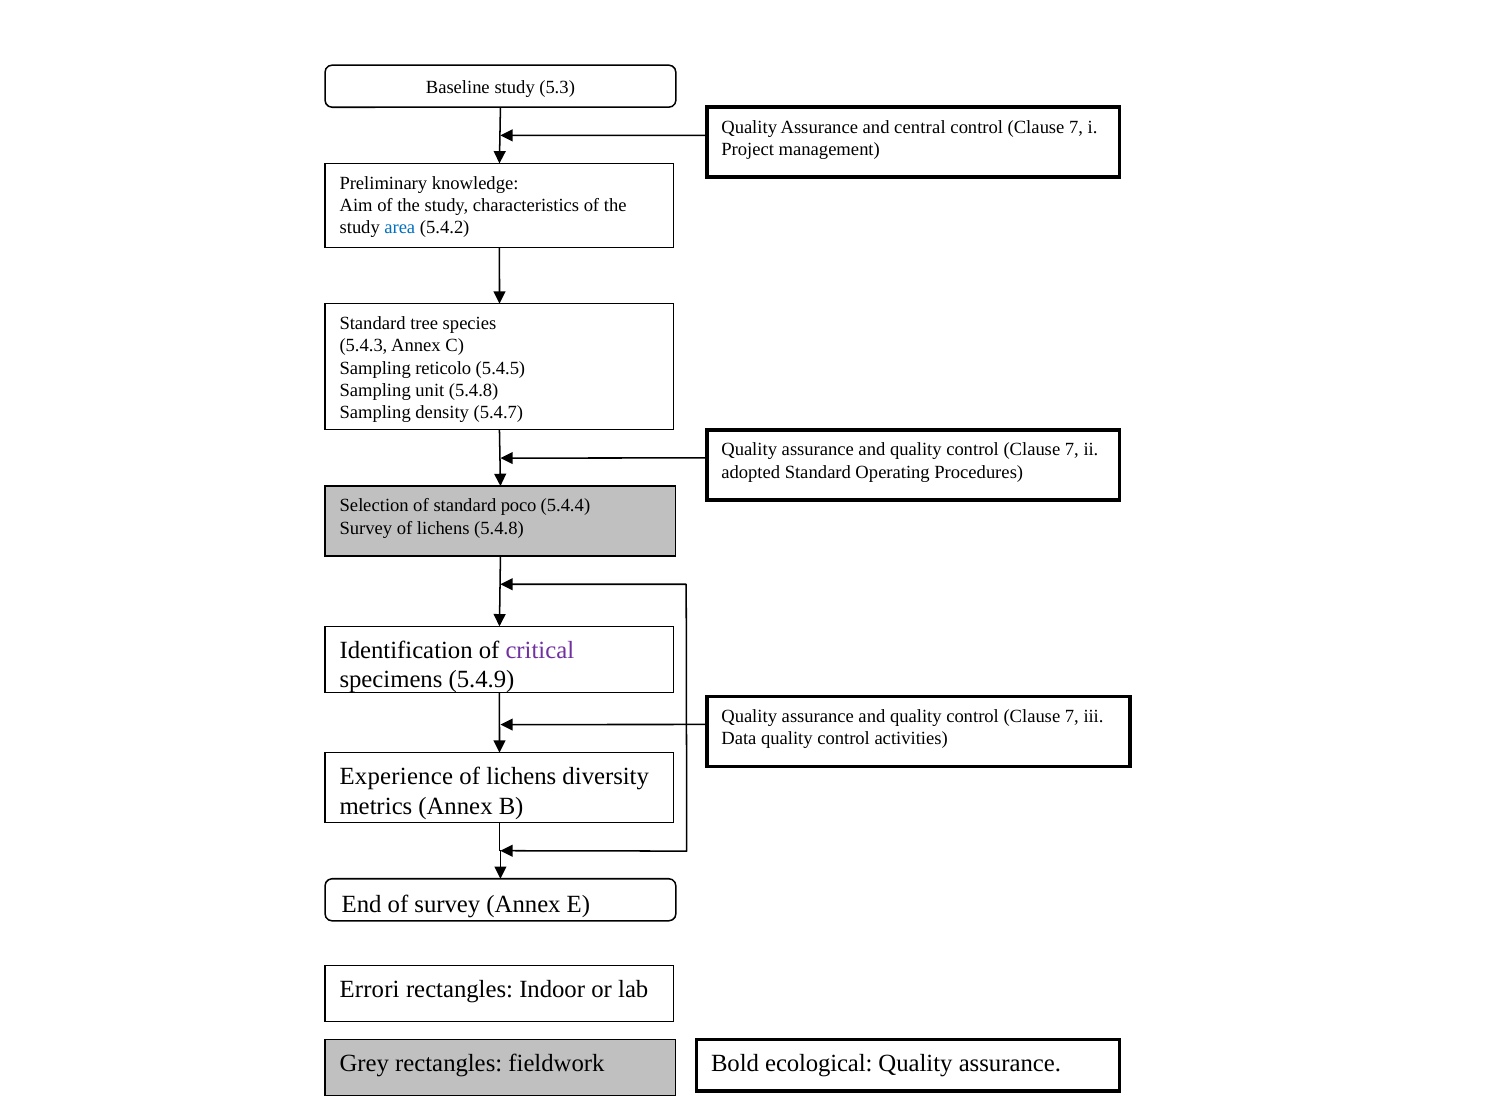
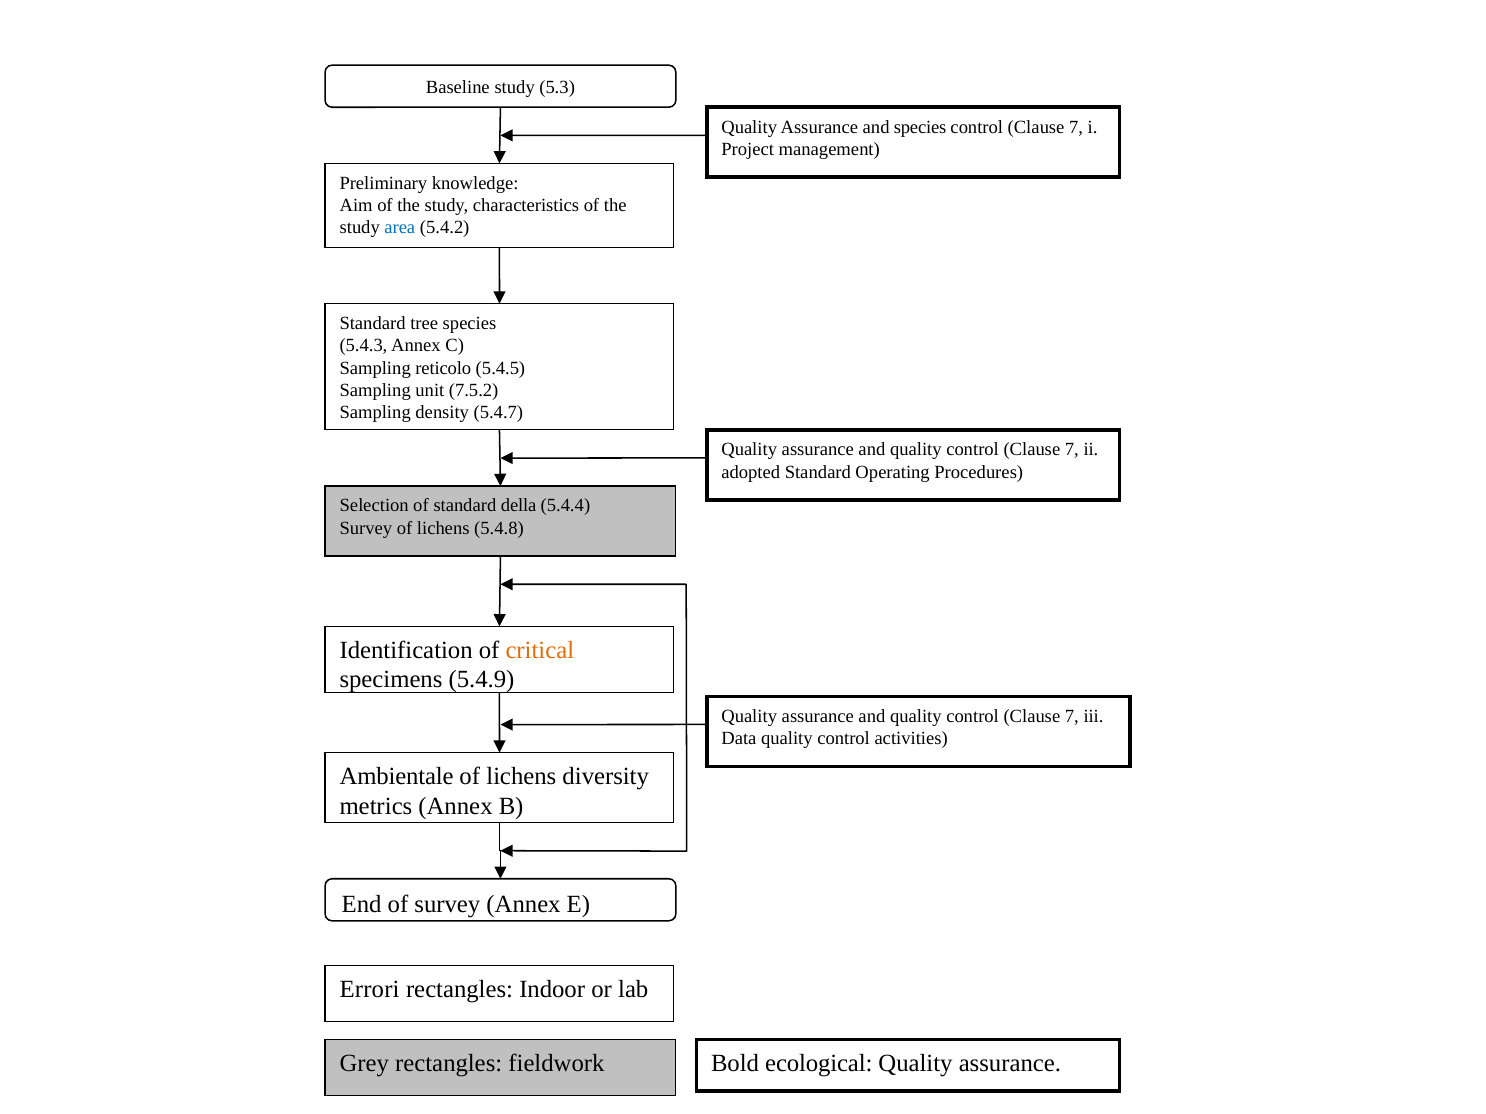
and central: central -> species (920, 127)
unit 5.4.8: 5.4.8 -> 7.5.2 (474, 391)
poco: poco -> della (519, 506)
critical colour: purple -> orange (540, 650)
Experience: Experience -> Ambientale (397, 777)
